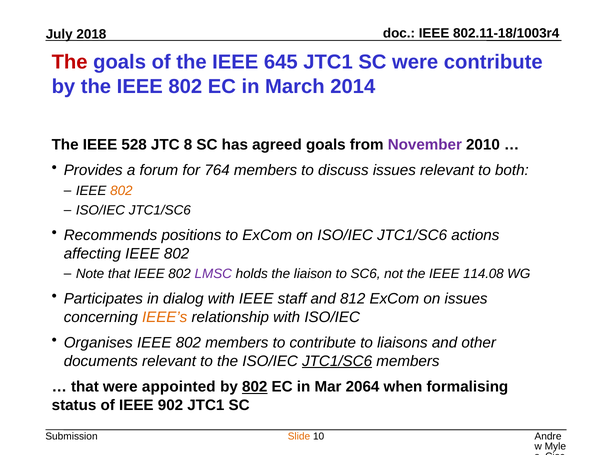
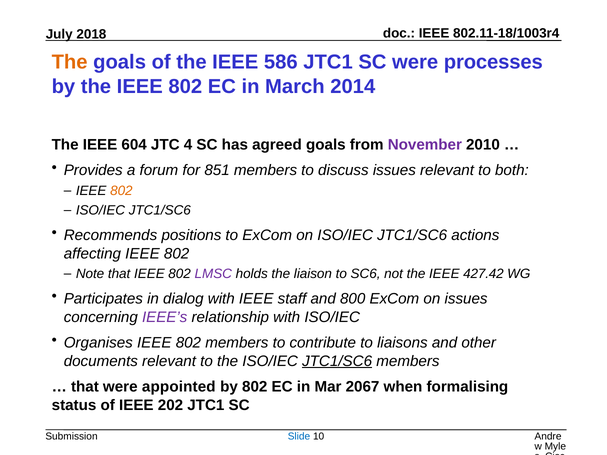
The colour: red -> orange (70, 62)
645: 645 -> 586 (281, 62)
were contribute: contribute -> processes (493, 62)
528: 528 -> 604 (134, 145)
8: 8 -> 4 (188, 145)
764: 764 -> 851 (217, 171)
114.08: 114.08 -> 427.42 (483, 274)
812: 812 -> 800 (353, 299)
IEEE’s colour: orange -> purple (165, 317)
802 underline: present -> none (255, 387)
2064: 2064 -> 2067 (363, 387)
902: 902 -> 202 (170, 405)
Slide colour: orange -> blue (299, 437)
